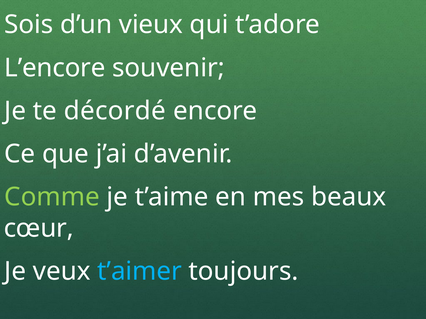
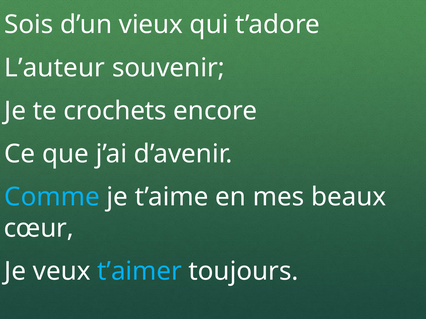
L’encore: L’encore -> L’auteur (55, 68)
décordé: décordé -> crochets (115, 111)
Comme colour: light green -> light blue (52, 197)
